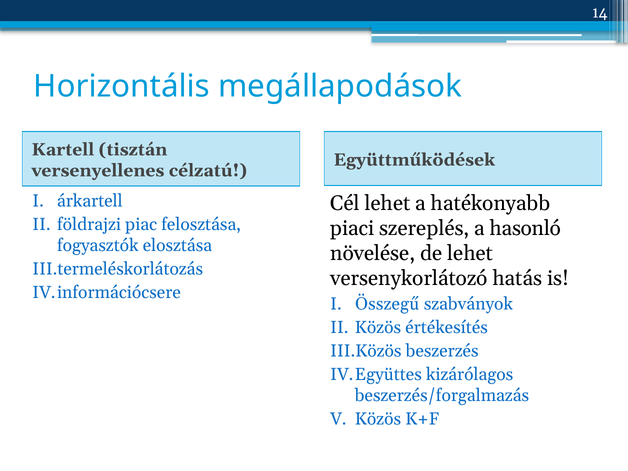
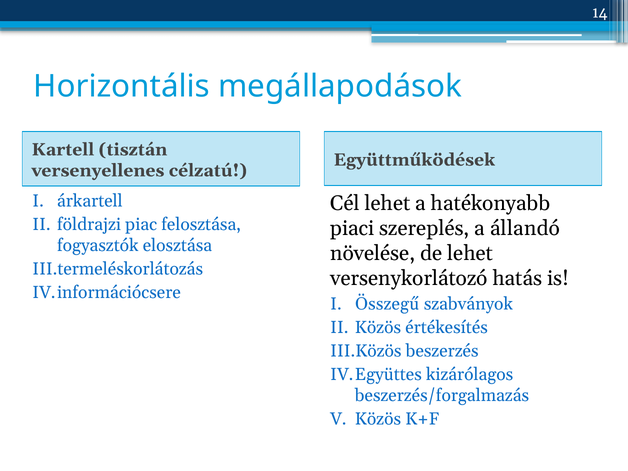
hasonló: hasonló -> állandó (525, 228)
